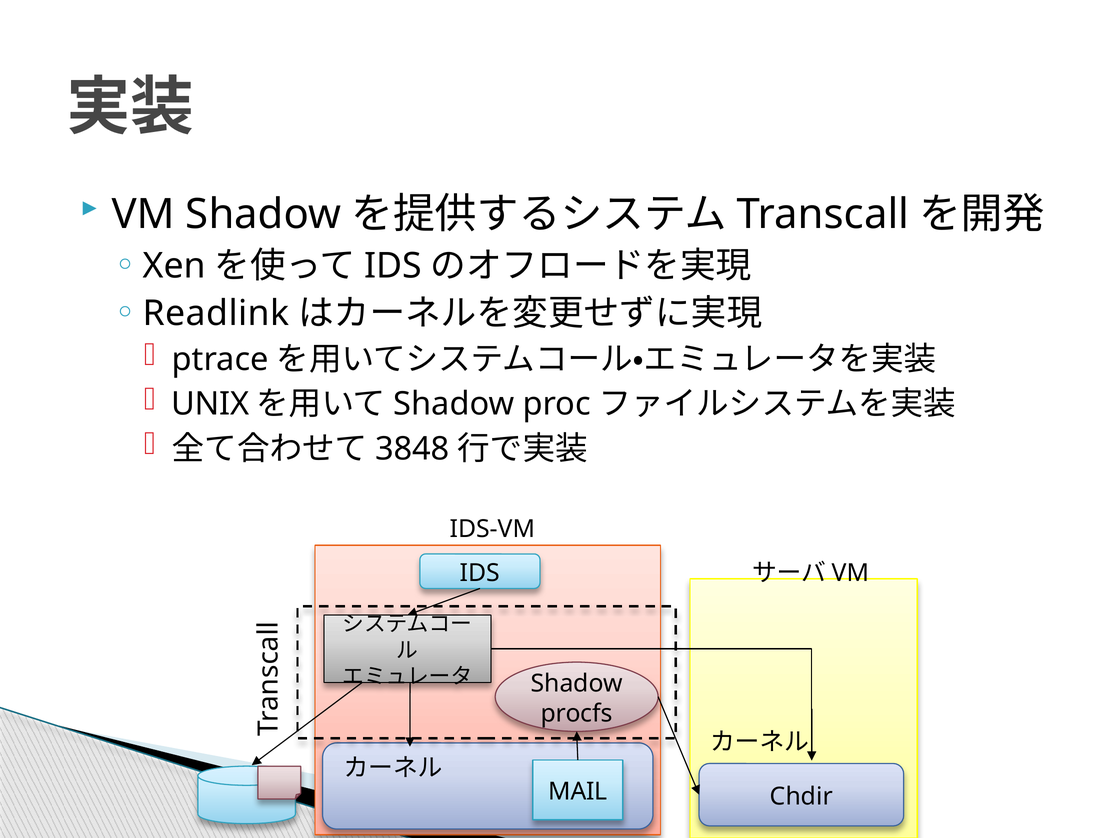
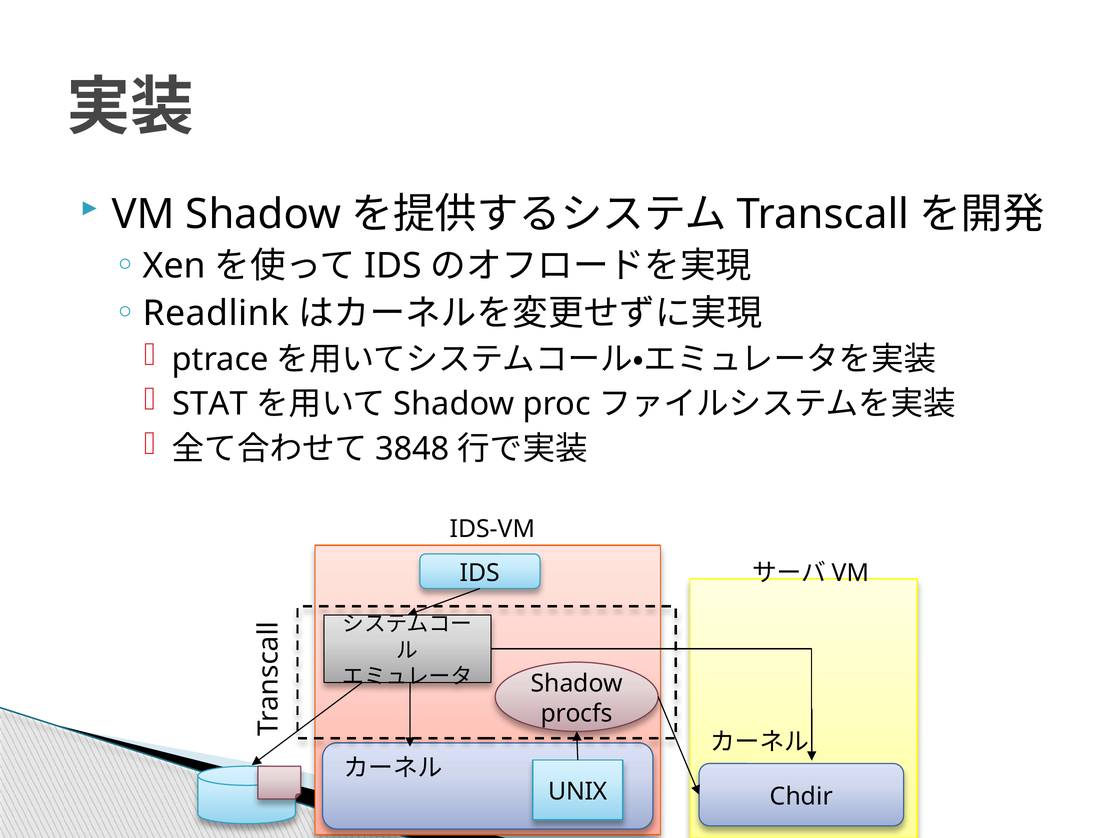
UNIX: UNIX -> STAT (210, 404)
MAIL: MAIL -> UNIX (578, 791)
